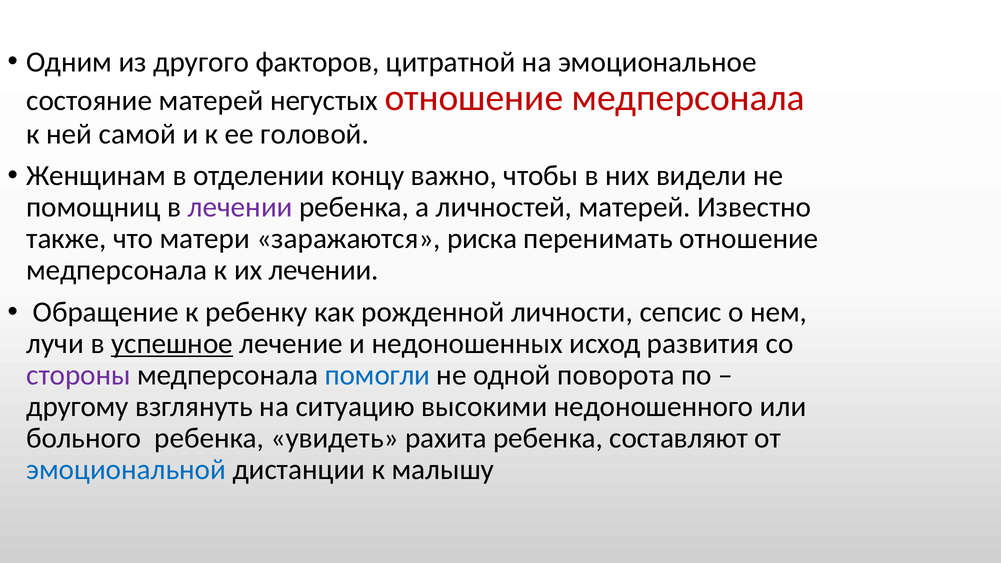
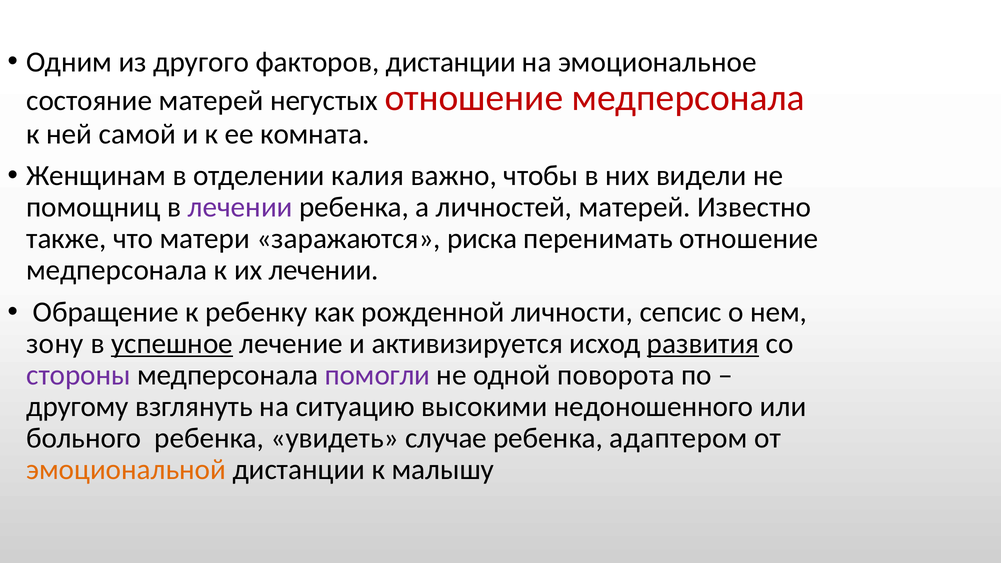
факторов цитратной: цитратной -> дистанции (451, 62)
головой: головой -> комната (315, 134)
концу: концу -> калия (368, 176)
лучи: лучи -> зону (55, 344)
недоношенных: недоношенных -> активизируется (467, 344)
развития underline: none -> present (703, 344)
помогли colour: blue -> purple (377, 375)
рахита: рахита -> случае (446, 438)
составляют: составляют -> адаптером (679, 438)
эмоциональной colour: blue -> orange (126, 470)
